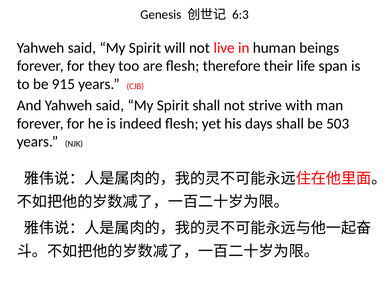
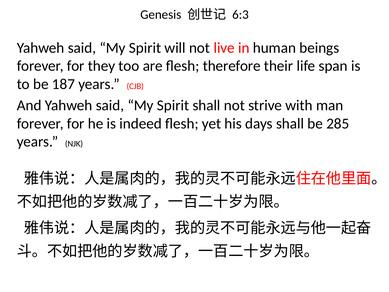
915: 915 -> 187 (63, 84)
503: 503 -> 285 (338, 123)
